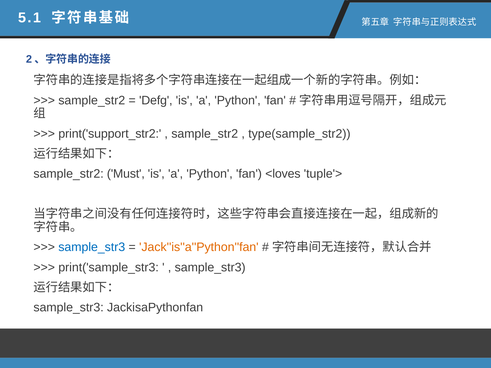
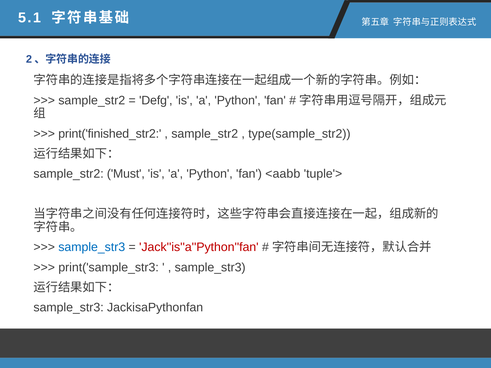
print('support_str2: print('support_str2 -> print('finished_str2 (110, 134)
<loves: <loves -> <aabb (283, 174)
Jack''is''a''Python''fan colour: orange -> red (199, 247)
